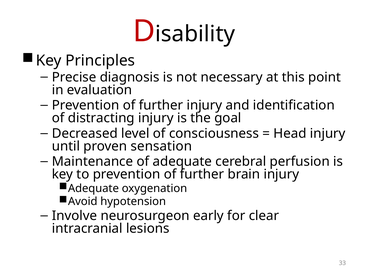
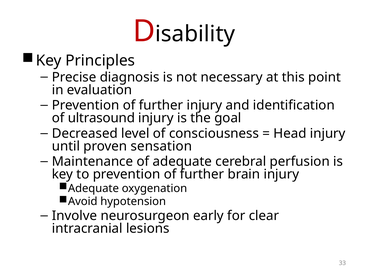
distracting: distracting -> ultrasound (101, 118)
